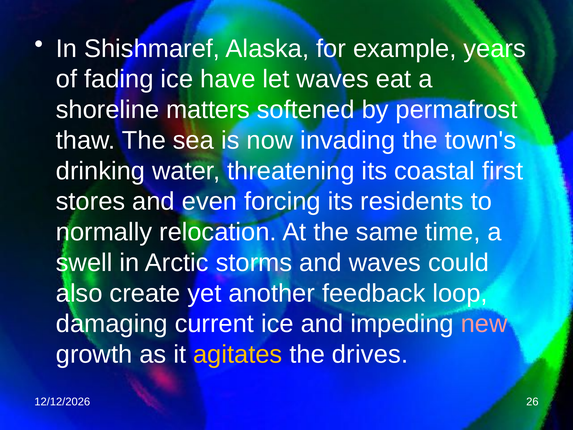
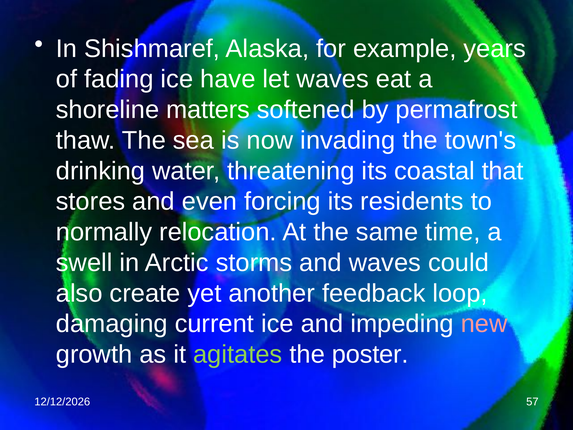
first: first -> that (503, 171)
agitates colour: yellow -> light green (238, 354)
drives: drives -> poster (370, 354)
26: 26 -> 57 (532, 402)
